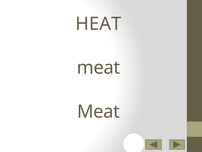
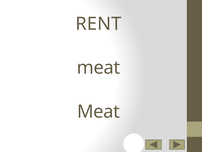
HEAT: HEAT -> RENT (98, 24)
